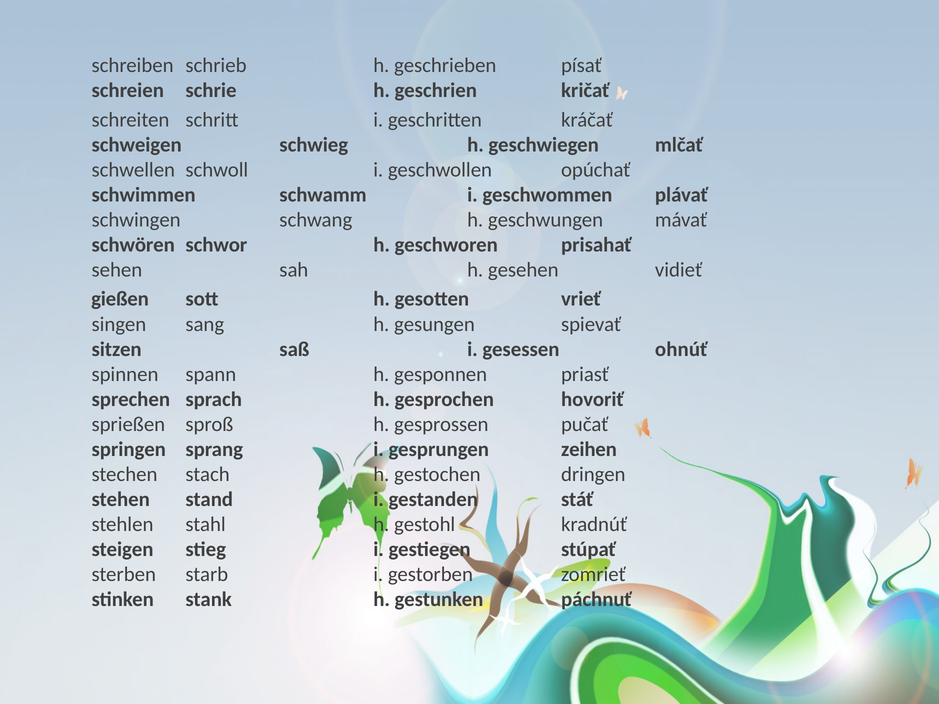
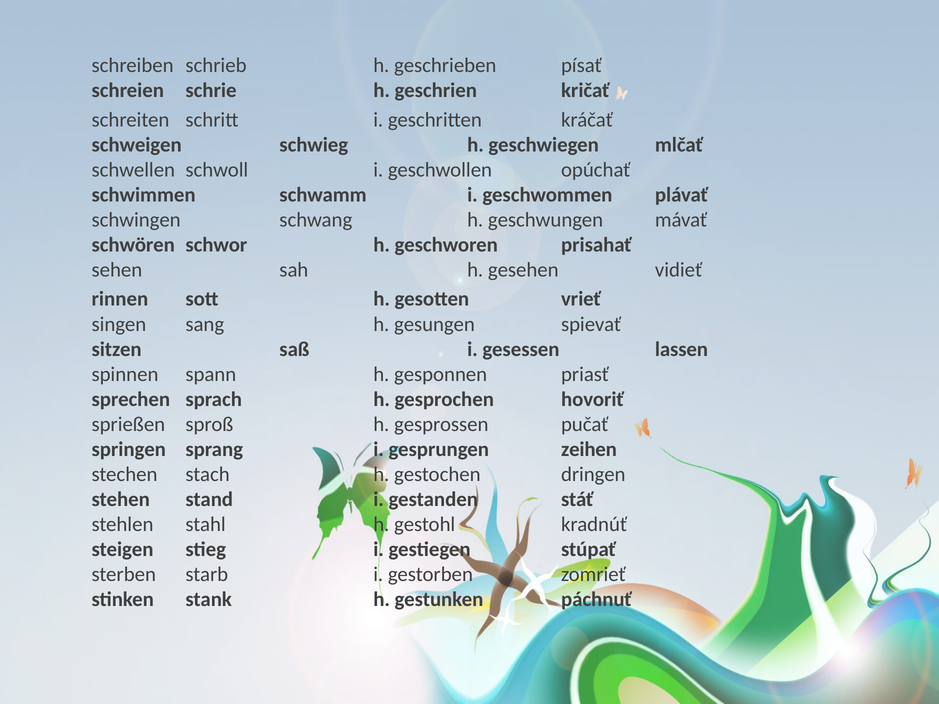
gießen: gießen -> rinnen (120, 299)
ohnúť: ohnúť -> lassen (681, 349)
